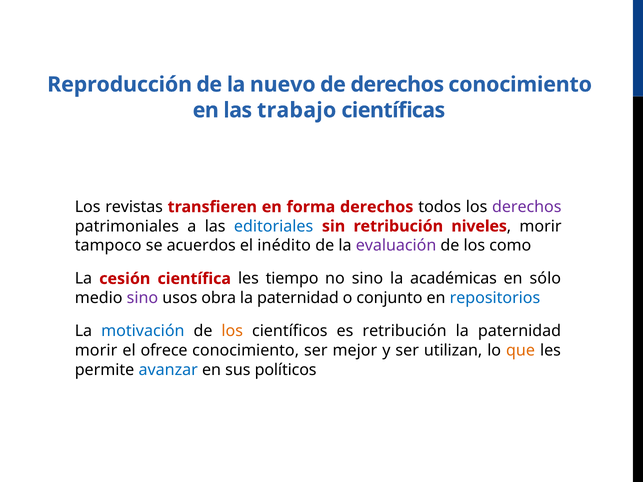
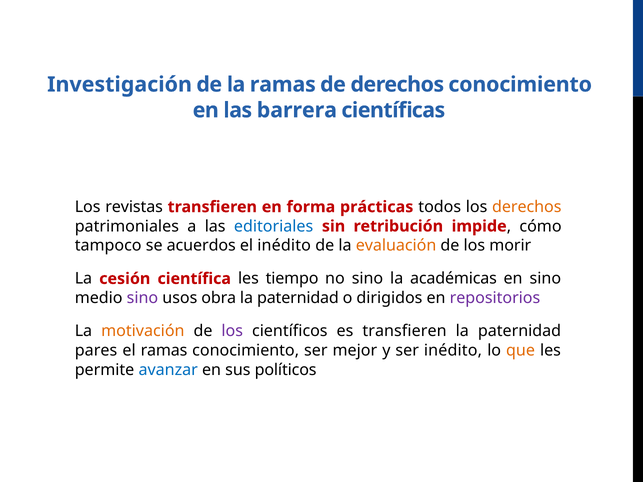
Reproducción: Reproducción -> Investigación (120, 85)
la nuevo: nuevo -> ramas (283, 85)
trabajo: trabajo -> barrera (297, 110)
forma derechos: derechos -> prácticas (377, 207)
derechos colour: purple -> orange (527, 207)
niveles: niveles -> impide (479, 226)
morir: morir -> cómo (541, 226)
evaluación colour: purple -> orange (396, 246)
como: como -> morir (510, 246)
en sólo: sólo -> sino (545, 279)
conjunto: conjunto -> dirigidos (389, 298)
repositorios colour: blue -> purple (495, 298)
motivación colour: blue -> orange (143, 331)
los colour: orange -> purple (232, 331)
es retribución: retribución -> transfieren (405, 331)
morir: morir -> pares (96, 351)
el ofrece: ofrece -> ramas (164, 351)
ser utilizan: utilizan -> inédito (453, 351)
